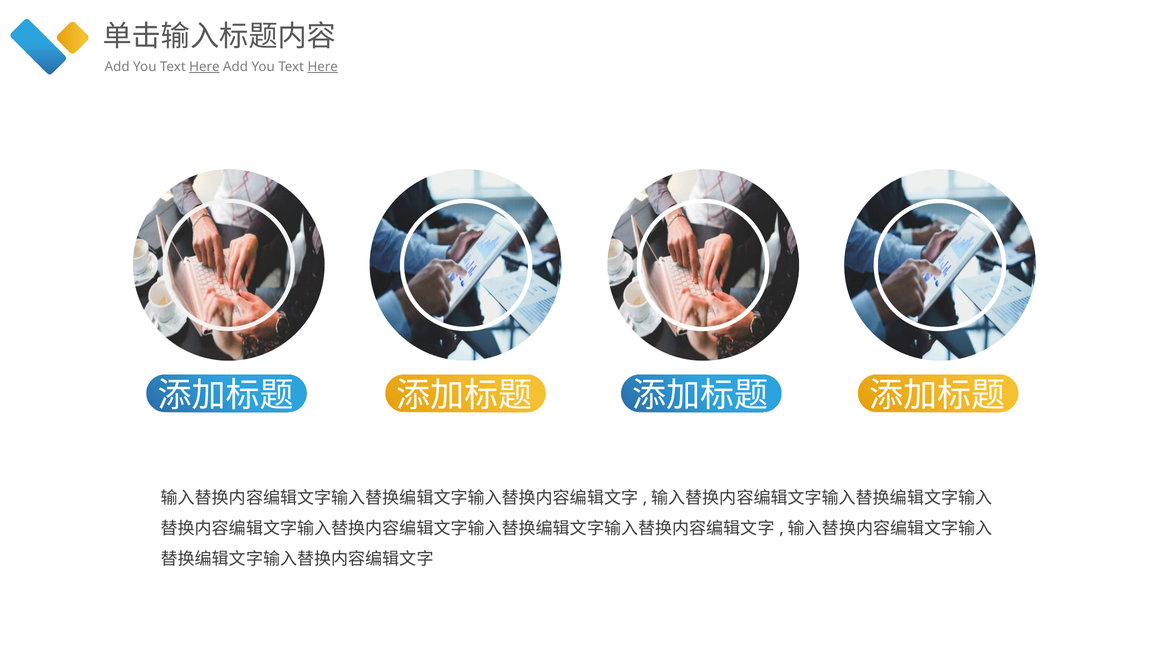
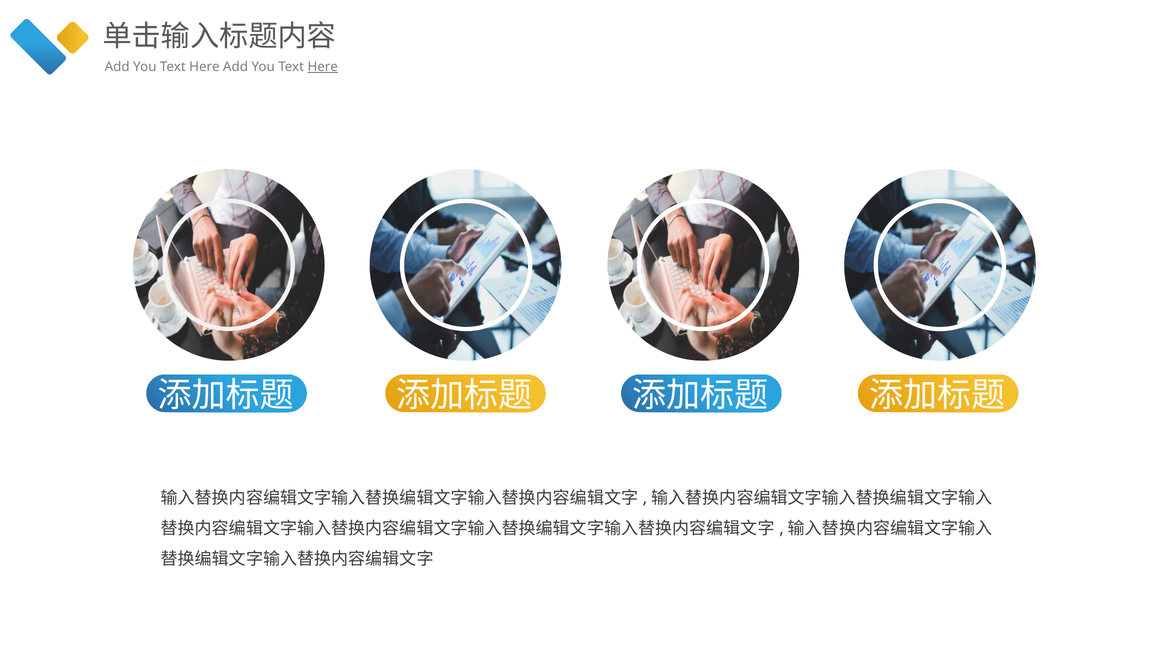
Here underline: present -> none (204, 67)
